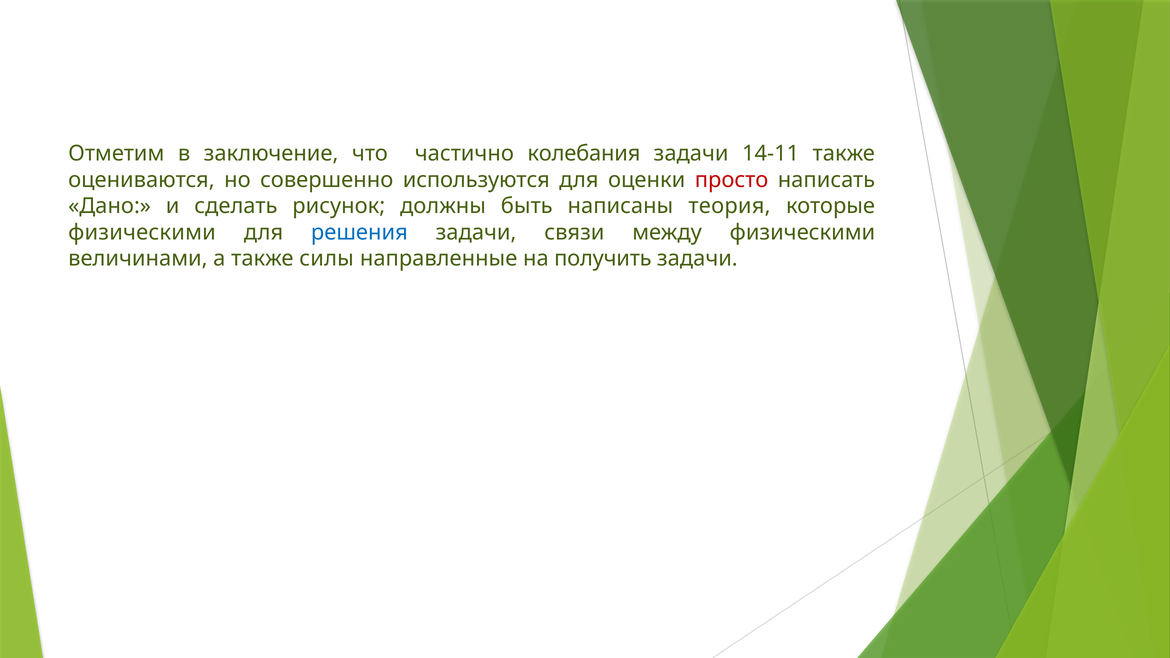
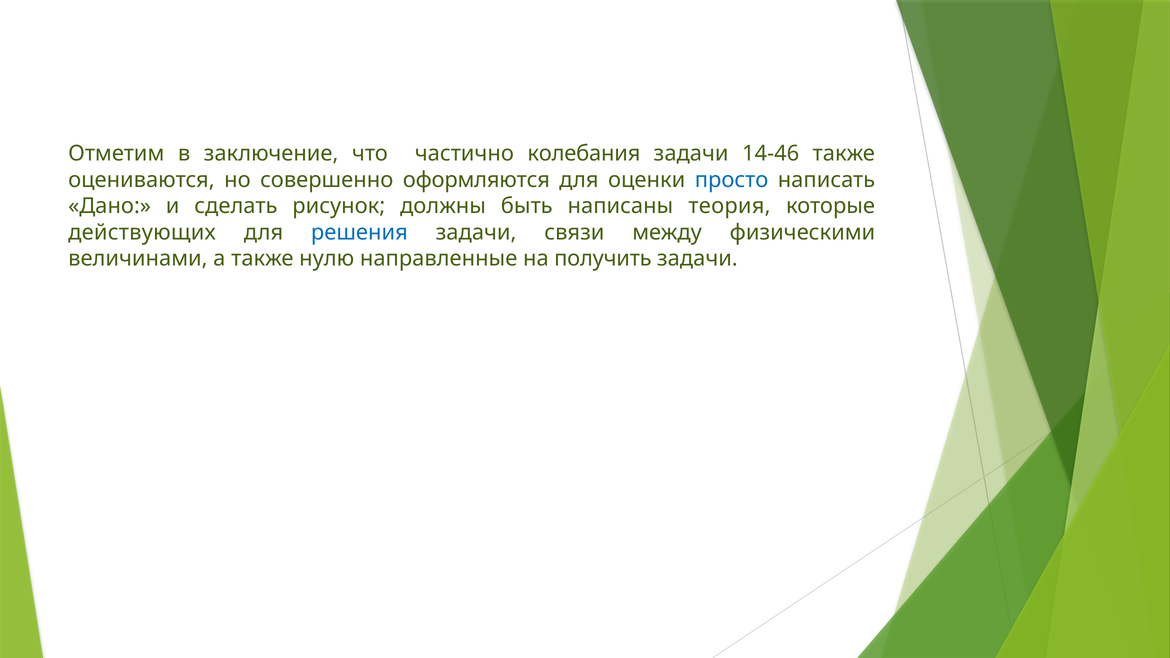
14-11: 14-11 -> 14-46 (771, 153)
используются: используются -> оформляются (476, 180)
просто colour: red -> blue (732, 180)
физическими: физическими -> действующих (142, 232)
силы: силы -> нулю (327, 259)
